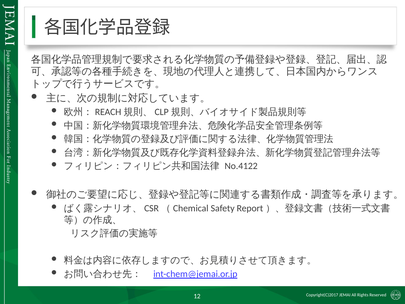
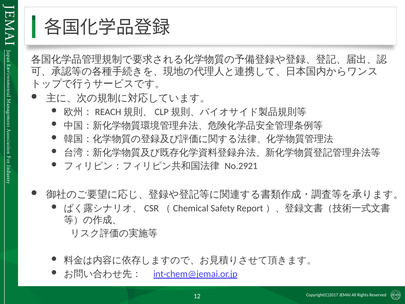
No.4122: No.4122 -> No.2921 (241, 166)
